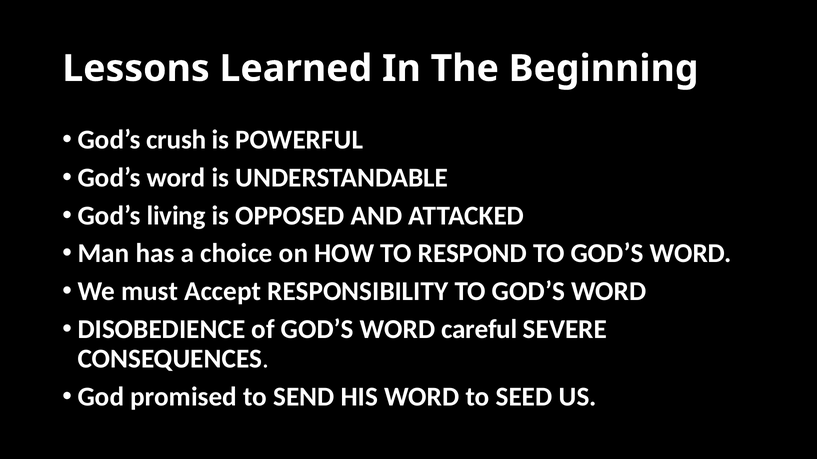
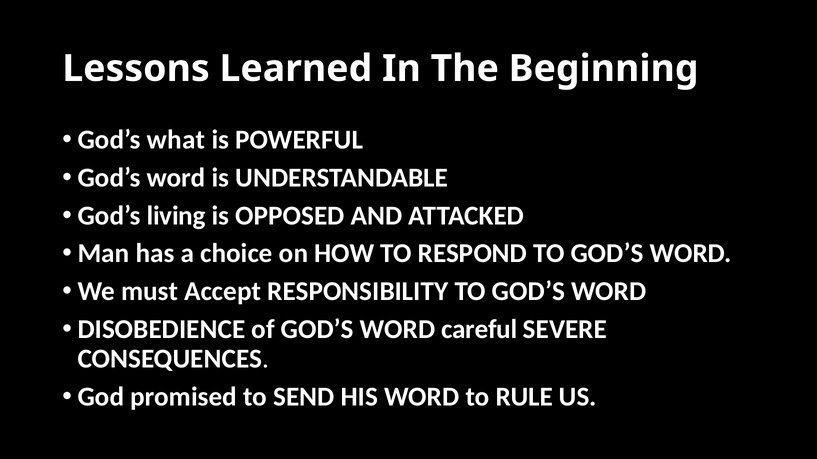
crush: crush -> what (176, 140)
SEED: SEED -> RULE (524, 397)
